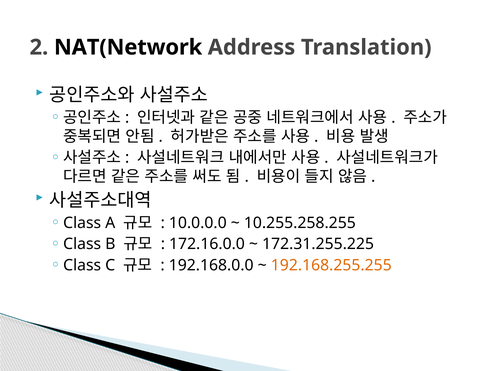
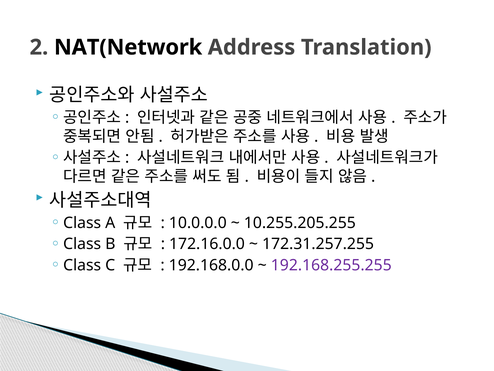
10.255.258.255: 10.255.258.255 -> 10.255.205.255 (300, 223)
172.31.255.225: 172.31.255.225 -> 172.31.257.255 (318, 244)
192.168.255.255 colour: orange -> purple (331, 265)
